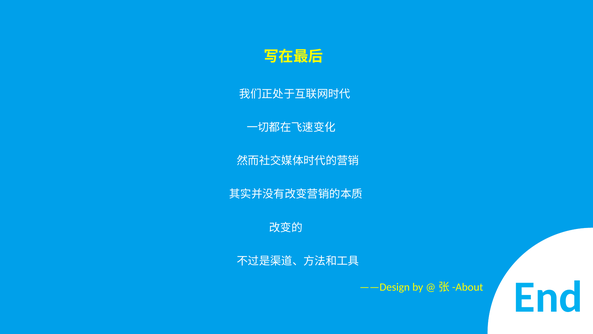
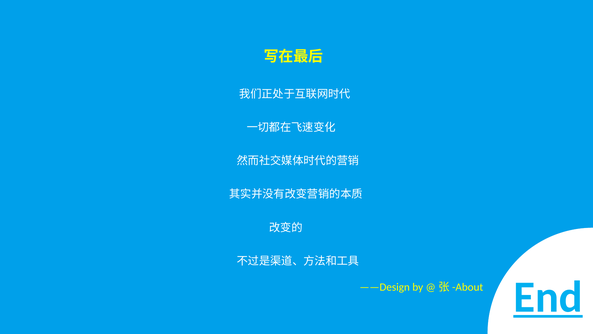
End underline: none -> present (548, 297)
